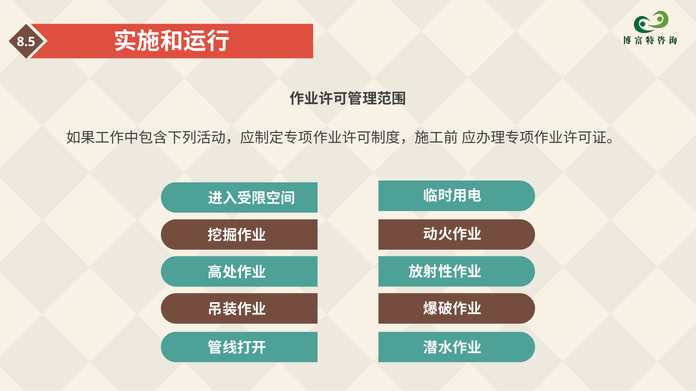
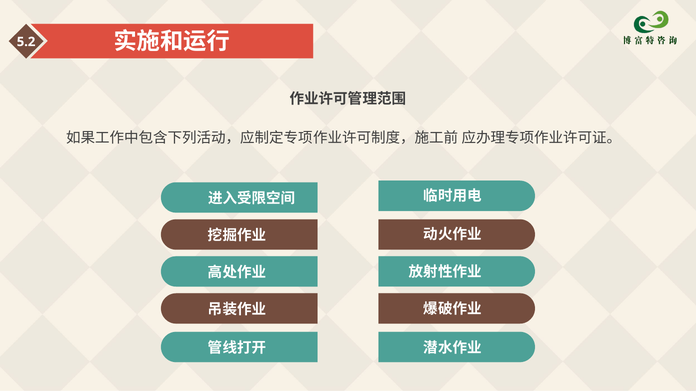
8.5: 8.5 -> 5.2 (26, 42)
